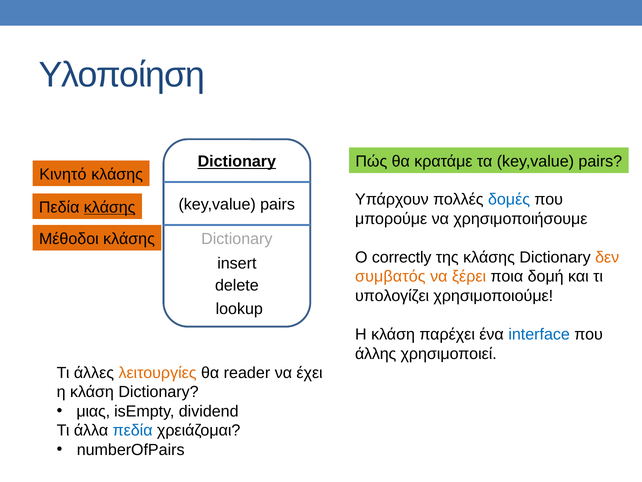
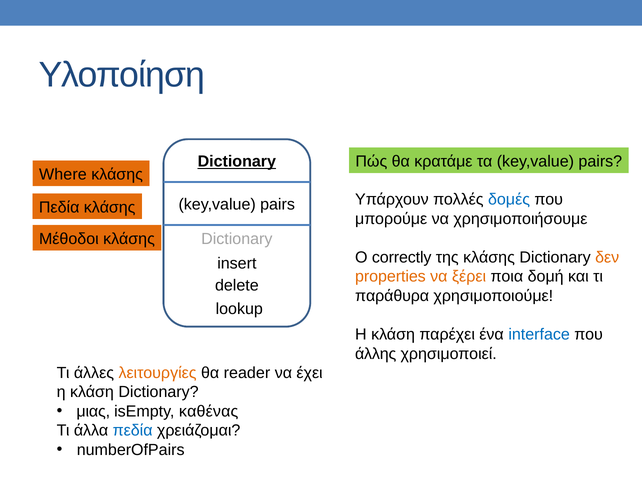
Κινητό: Κινητό -> Where (63, 174)
κλάσης underline: present -> none (110, 207)
συμβατός: συμβατός -> properties (390, 276)
υπολογίζει: υπολογίζει -> παράθυρα (392, 296)
dividend: dividend -> καθένας (209, 411)
